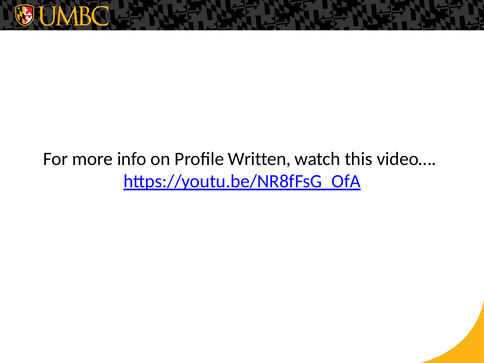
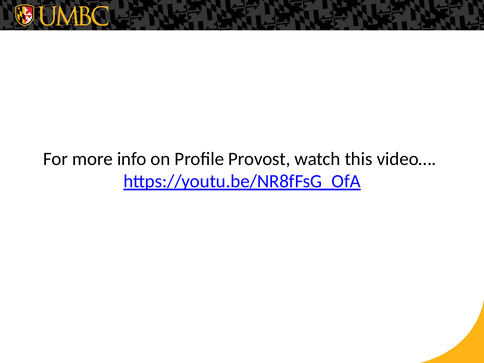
Written: Written -> Provost (259, 159)
